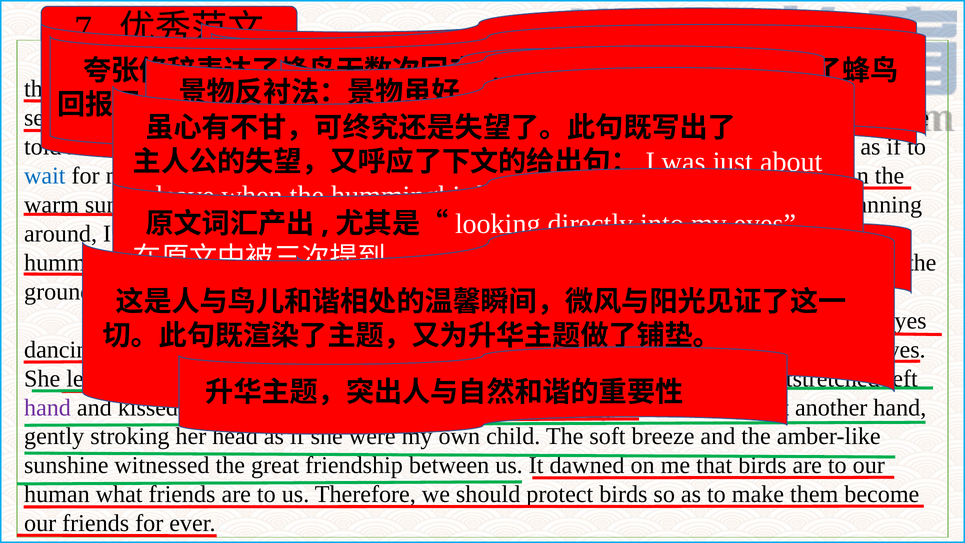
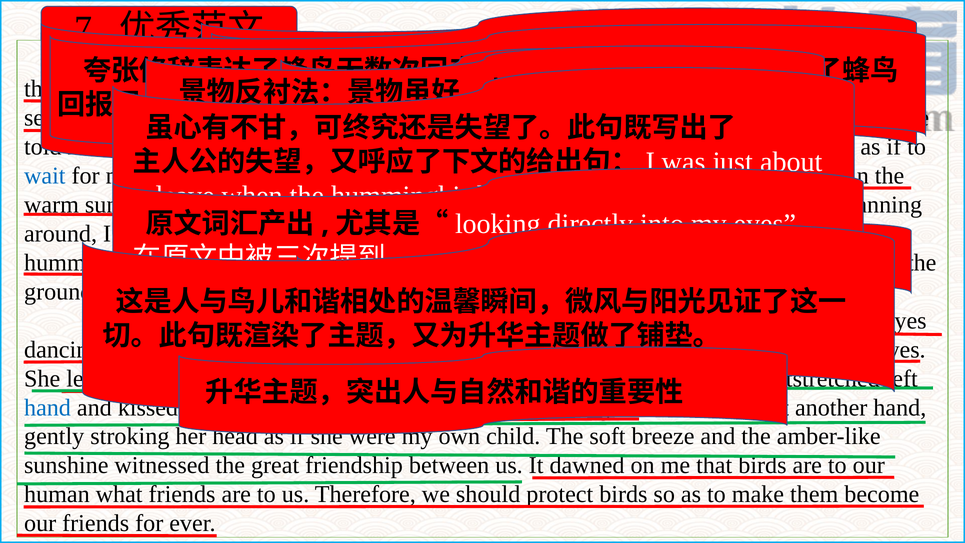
hand colour: purple -> blue (48, 407)
